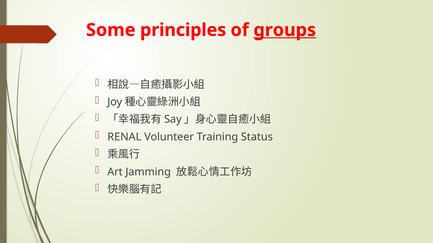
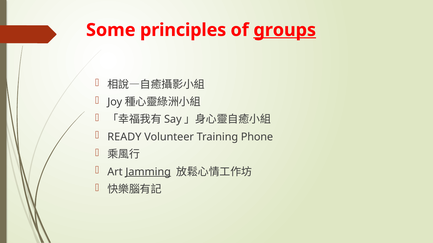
RENAL: RENAL -> READY (124, 137)
Status: Status -> Phone (257, 137)
Jamming underline: none -> present (148, 172)
